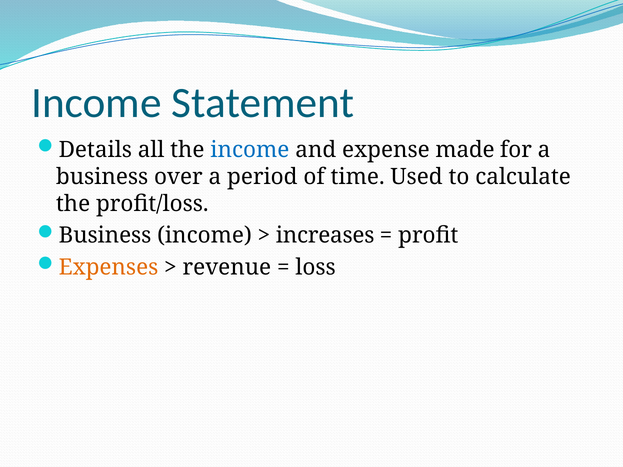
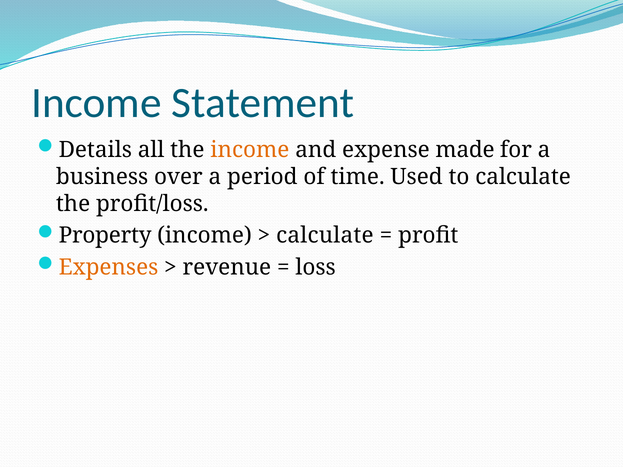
income colour: blue -> orange (250, 150)
Business: Business -> Property (105, 236)
increases: increases -> calculate (325, 236)
